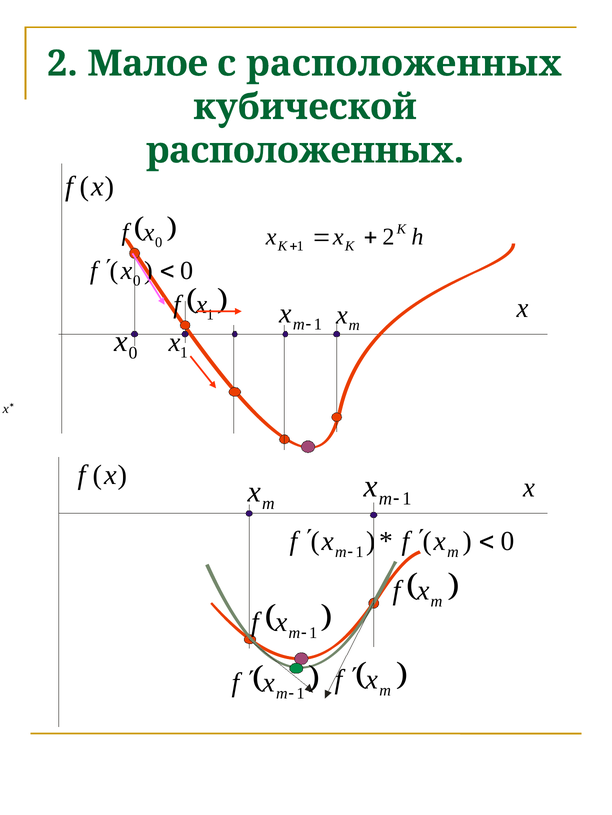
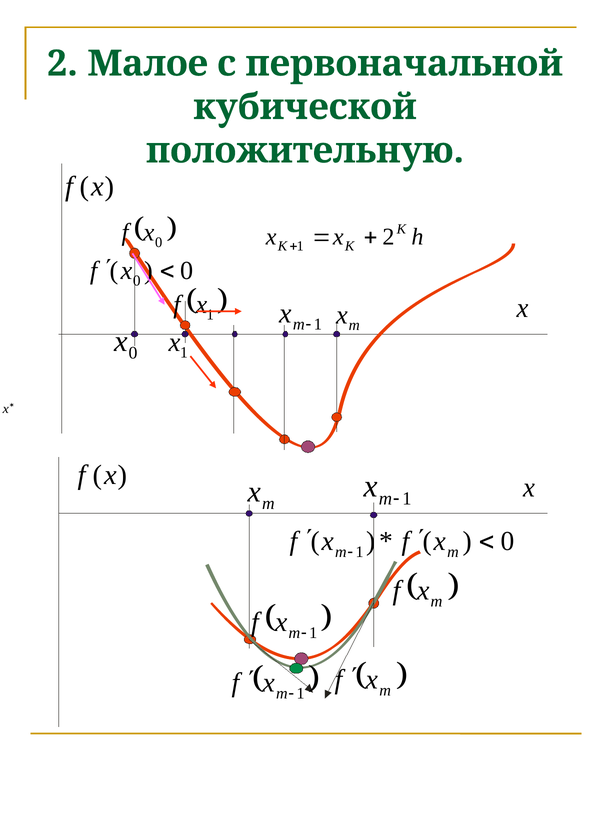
с расположенных: расположенных -> первоначальной (404, 64)
расположенных: расположенных -> положительную (305, 151)
